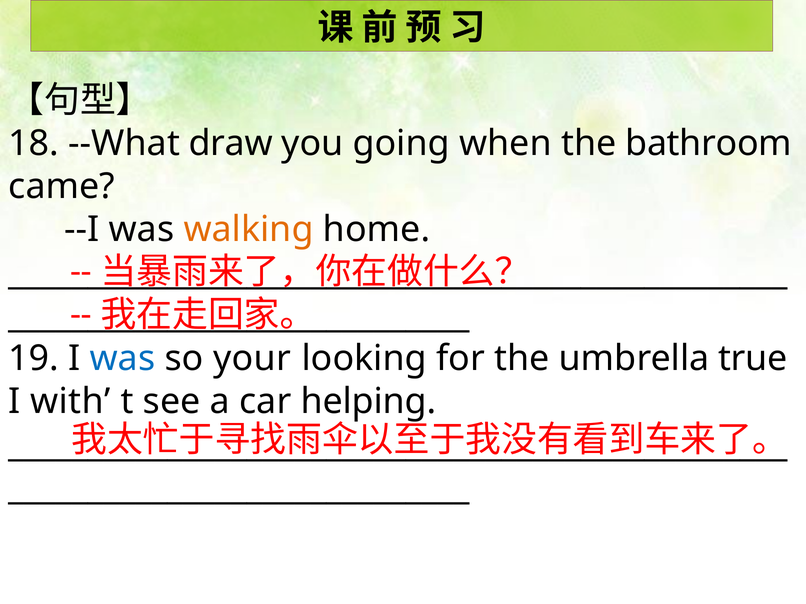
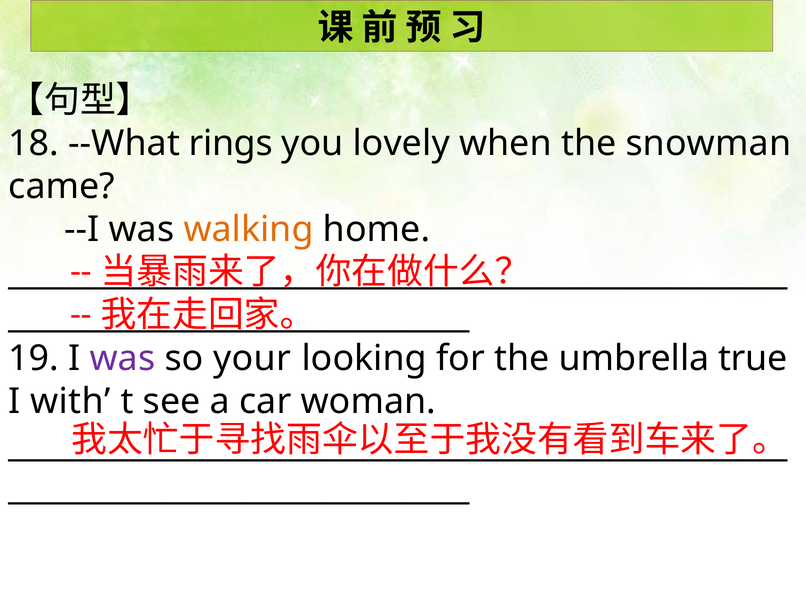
draw: draw -> rings (231, 144)
going: going -> lovely (401, 144)
bathroom: bathroom -> snowman (708, 144)
was colour: blue -> purple (122, 359)
helping: helping -> woman (368, 402)
